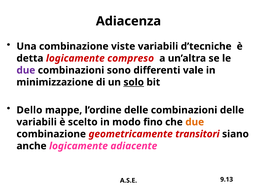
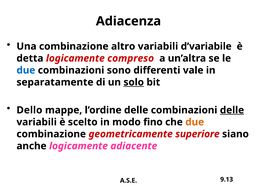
viste: viste -> altro (123, 47)
d’tecniche: d’tecniche -> d’variabile (206, 47)
due colour: purple -> blue (26, 71)
minimizzazione: minimizzazione -> separatamente (55, 83)
delle underline: none -> present (232, 111)
transitori: transitori -> superiore (197, 135)
